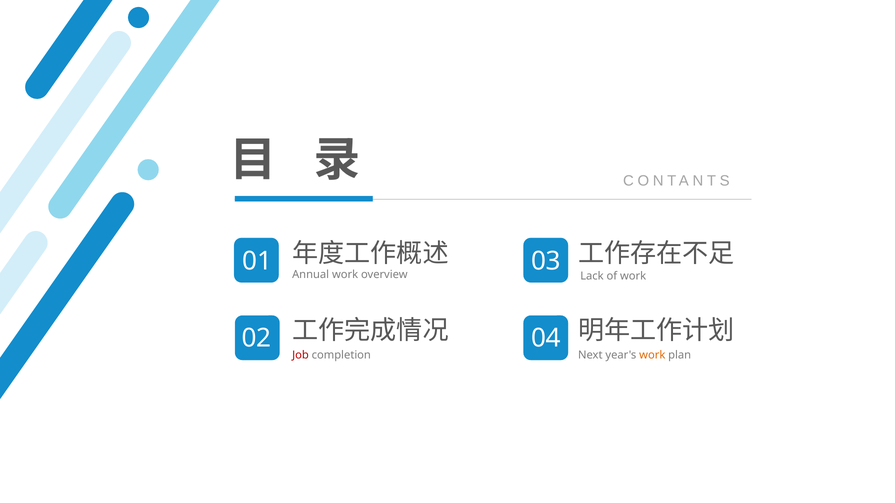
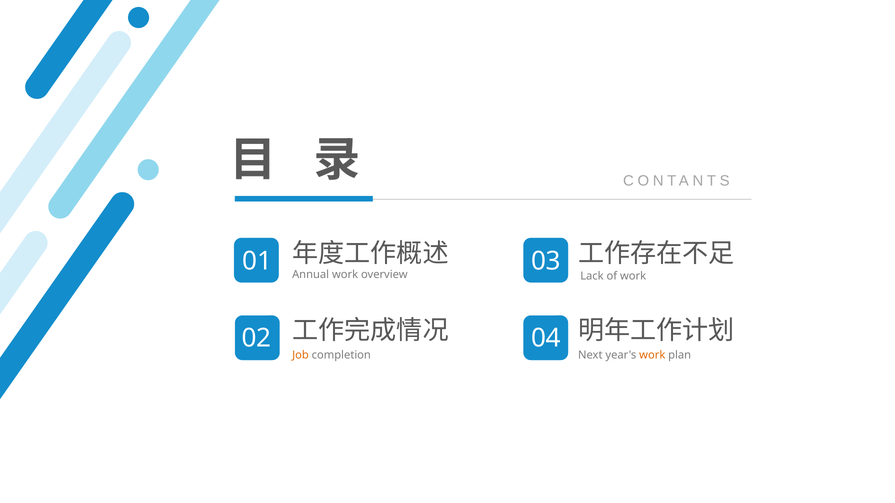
Job colour: red -> orange (300, 356)
